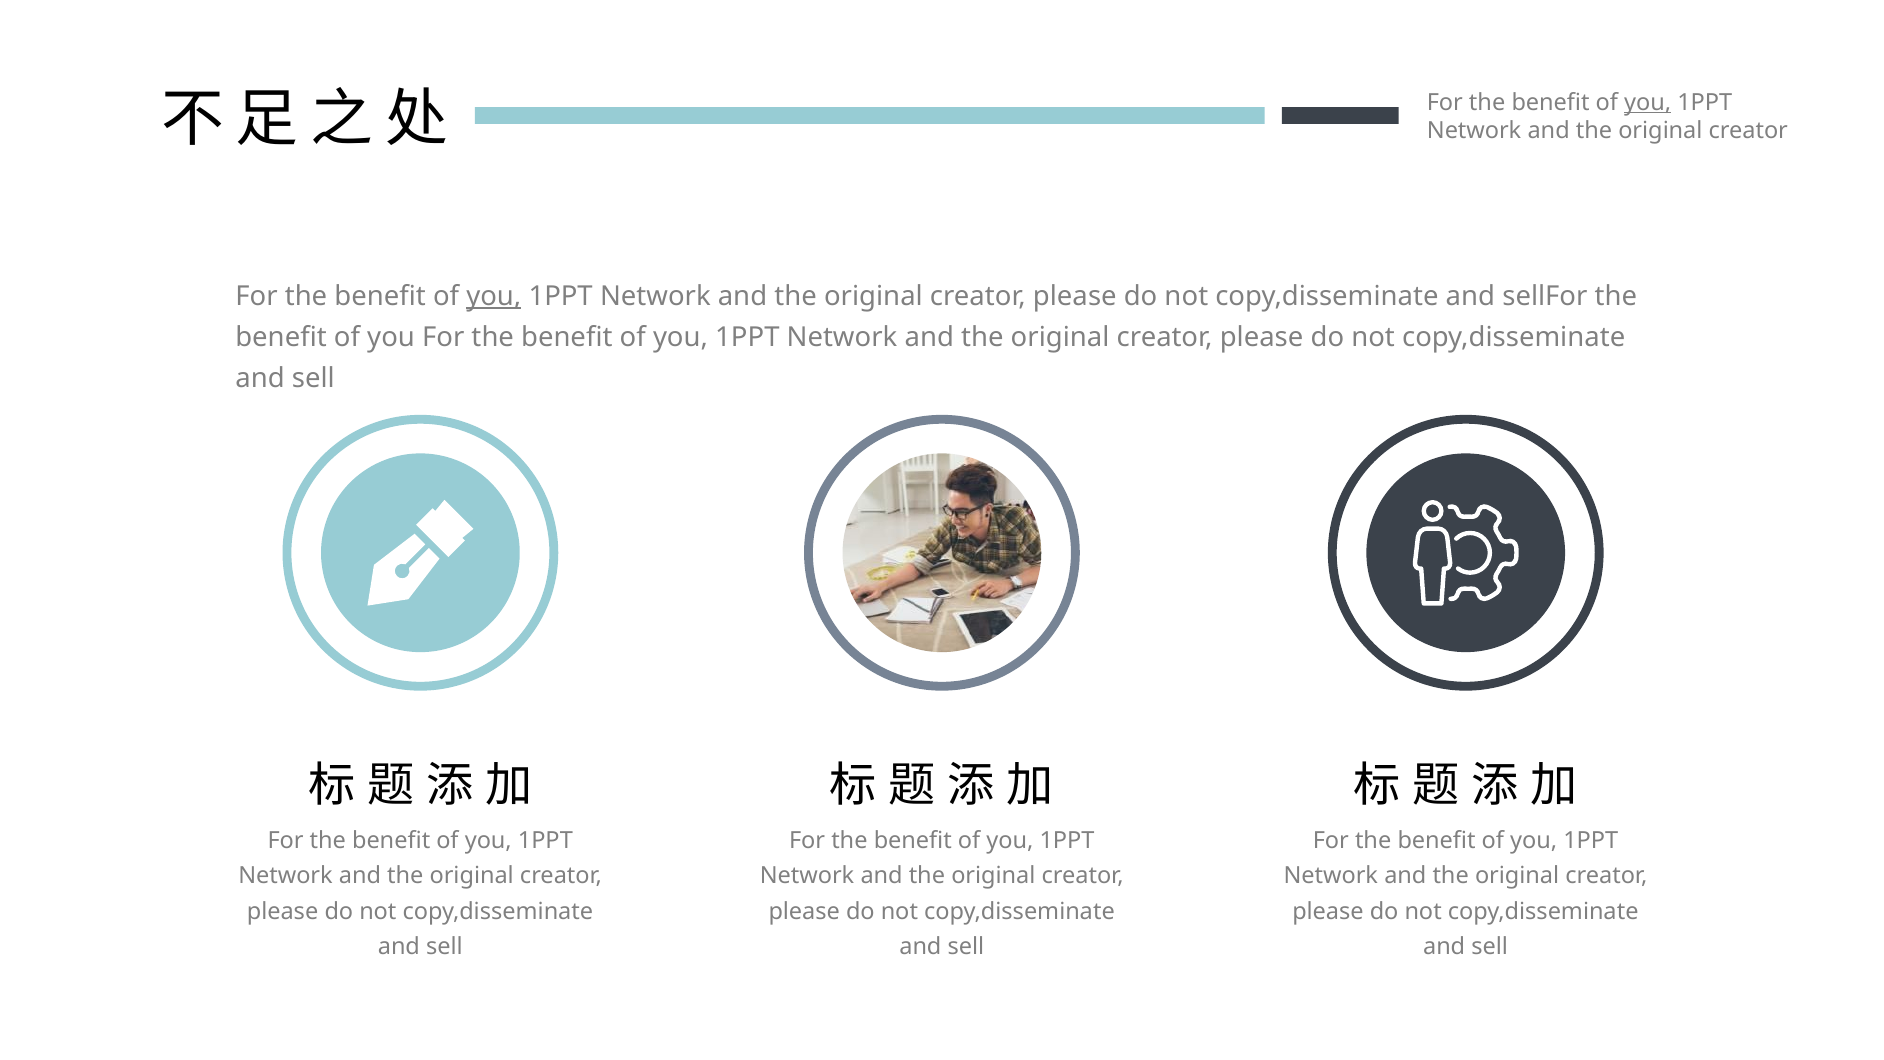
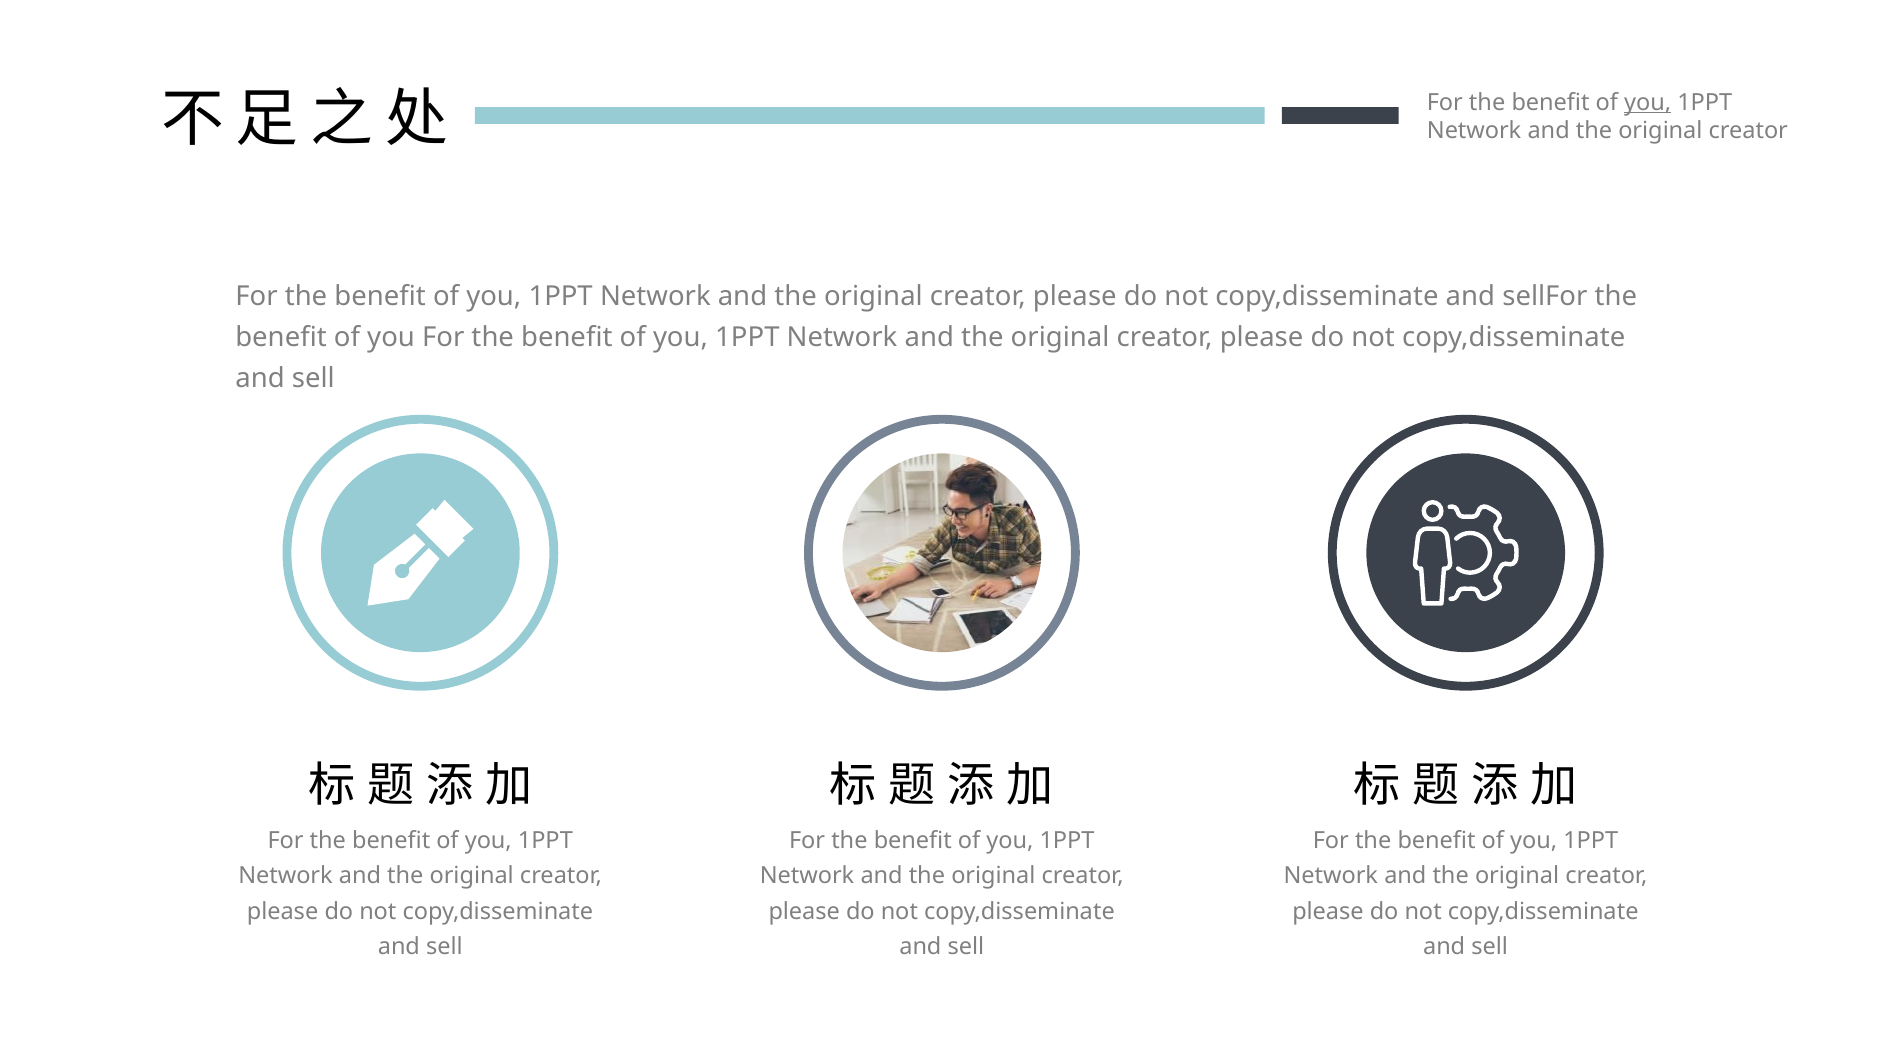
you underline: present -> none (494, 296)
